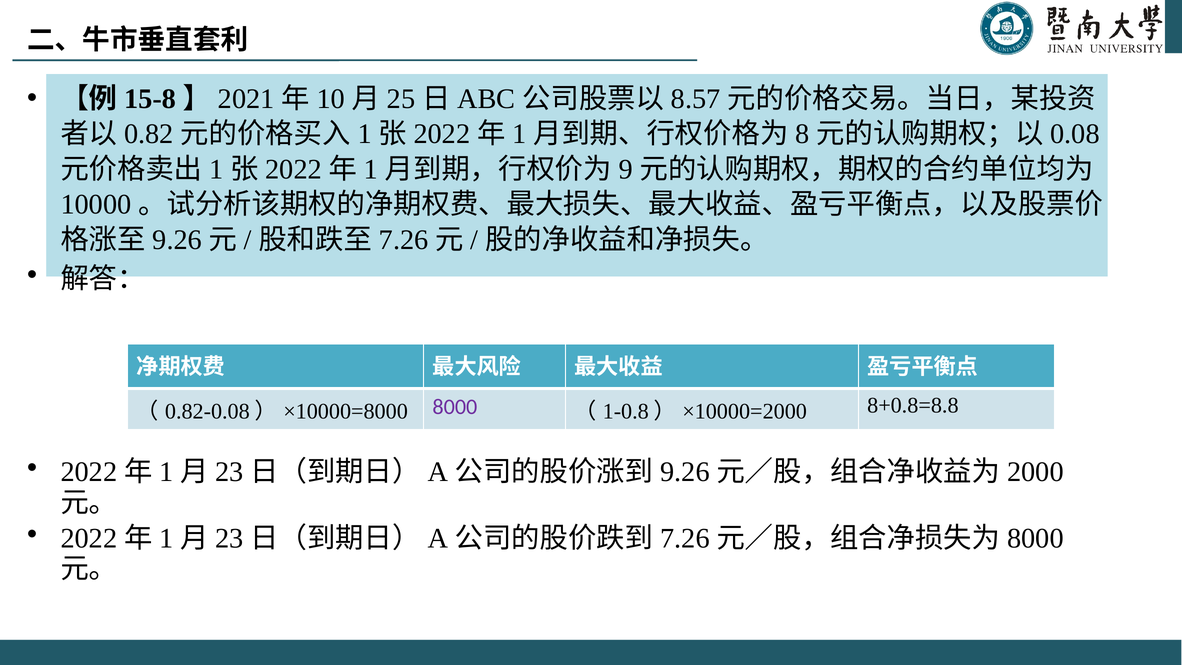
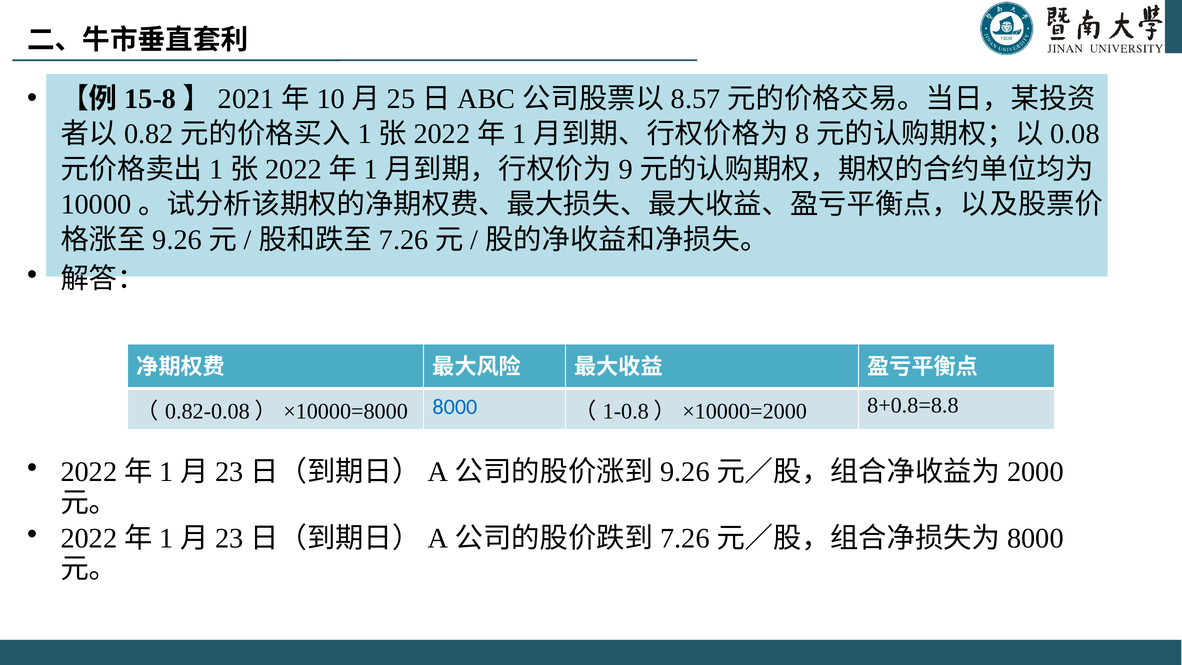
8000 colour: purple -> blue (455, 407)
